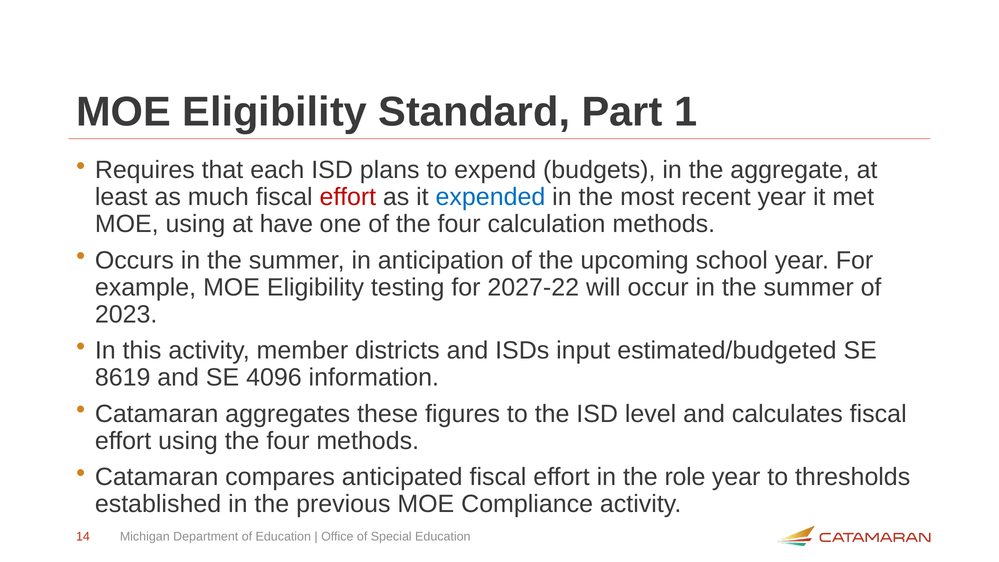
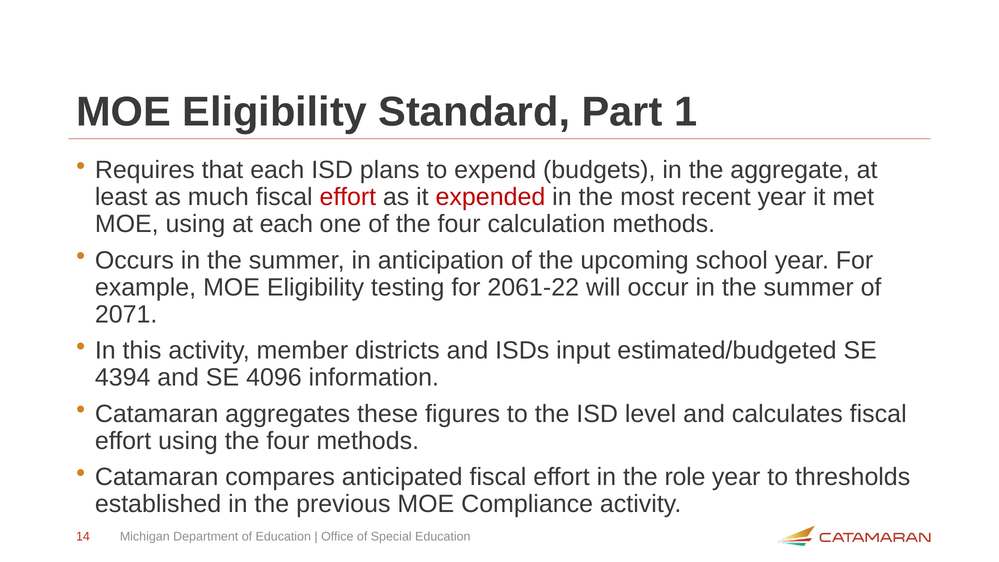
expended colour: blue -> red (490, 197)
at have: have -> each (286, 224)
2027-22: 2027-22 -> 2061-22 (533, 287)
2023: 2023 -> 2071 (126, 314)
8619: 8619 -> 4394 (123, 377)
